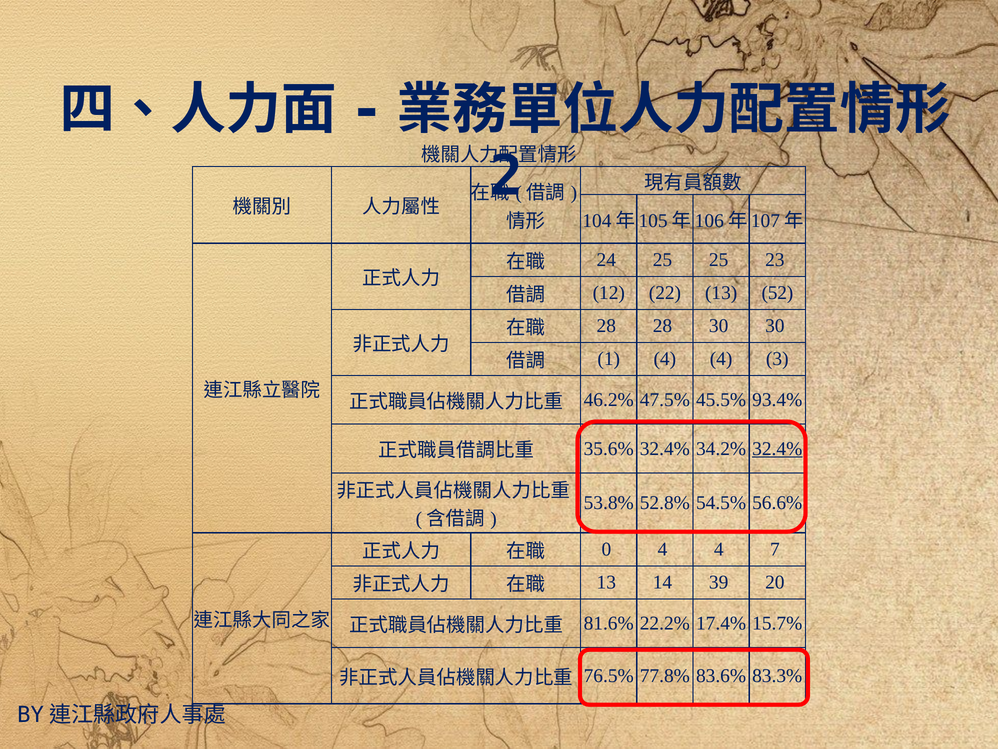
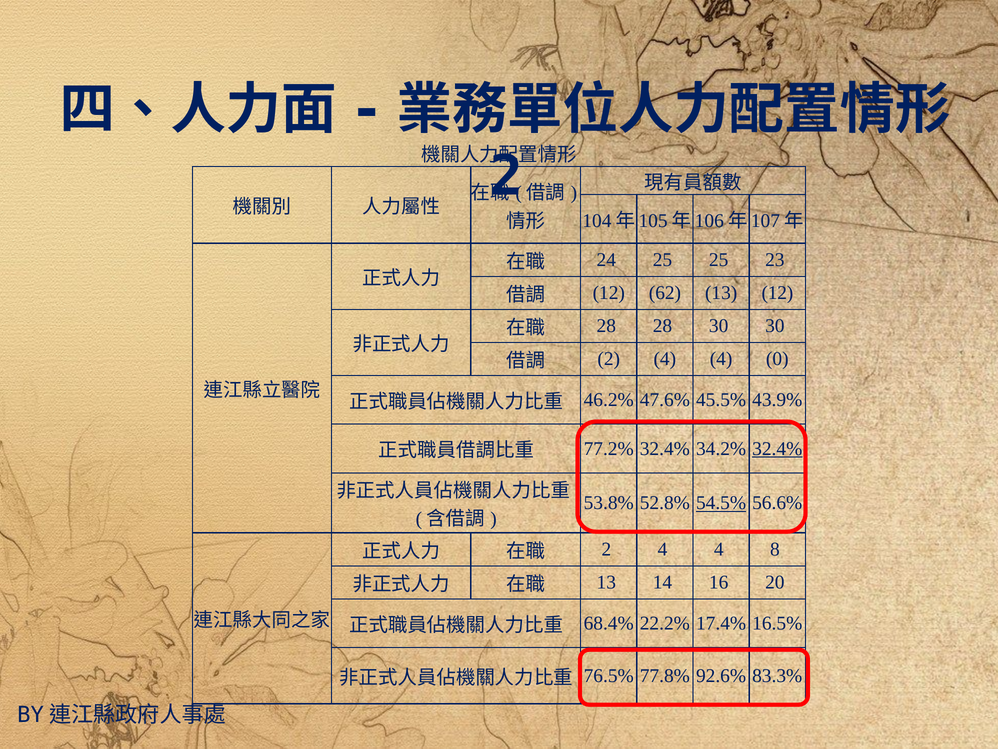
22: 22 -> 62 (665, 293)
13 52: 52 -> 12 (777, 293)
1: 1 -> 2 (609, 359)
3: 3 -> 0 (777, 359)
47.5%: 47.5% -> 47.6% (665, 400)
93.4%: 93.4% -> 43.9% (777, 400)
35.6%: 35.6% -> 77.2% (609, 448)
54.5% underline: none -> present (721, 503)
0: 0 -> 2 (606, 549)
7: 7 -> 8 (775, 549)
39: 39 -> 16 (719, 582)
81.6%: 81.6% -> 68.4% (609, 623)
15.7%: 15.7% -> 16.5% (777, 623)
83.6%: 83.6% -> 92.6% (721, 675)
